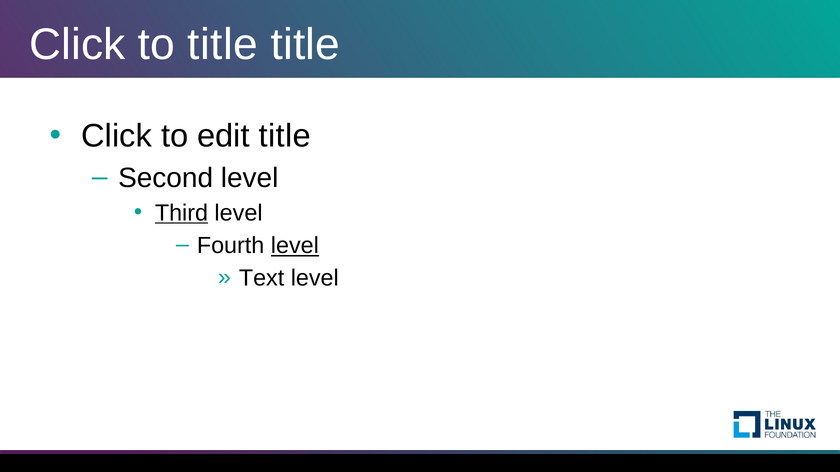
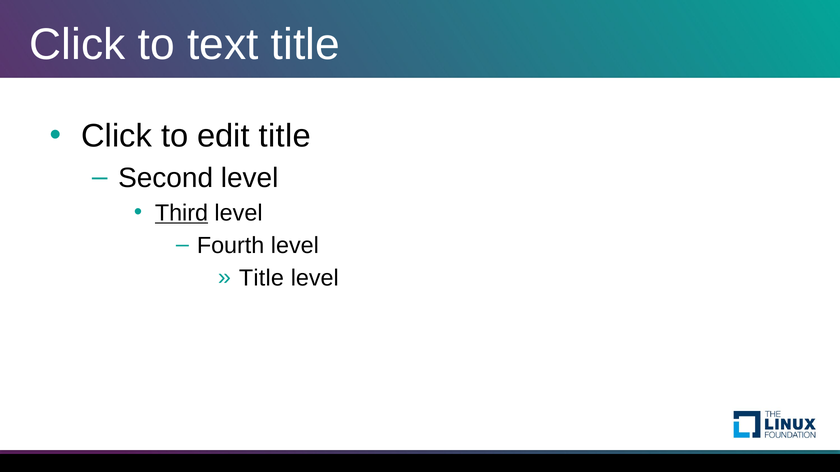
to title: title -> text (223, 45)
level underline: present -> none (295, 246)
Text: Text -> Title (261, 279)
